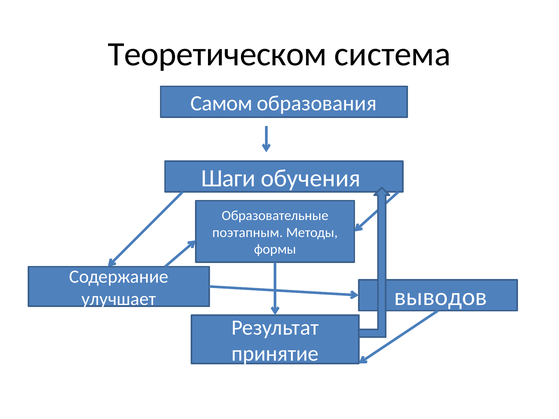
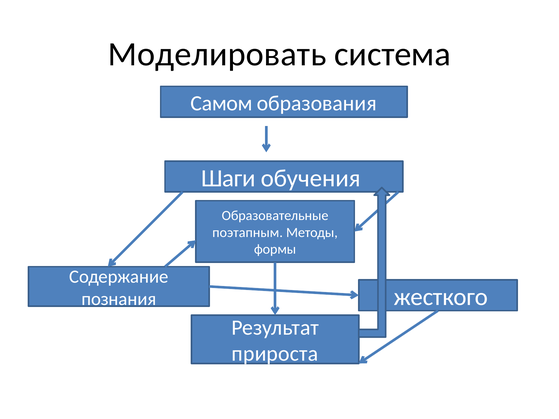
Теоретическом: Теоретическом -> Моделировать (217, 54)
выводов: выводов -> жесткого (441, 297)
улучшает: улучшает -> познания (119, 299)
принятие: принятие -> прироста (275, 354)
